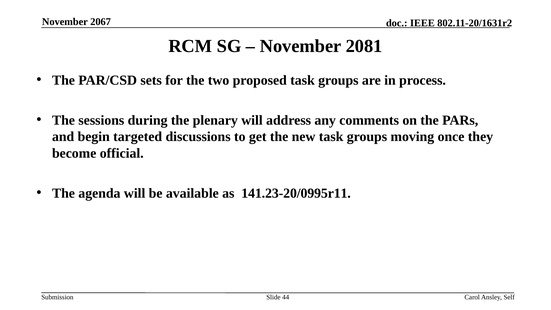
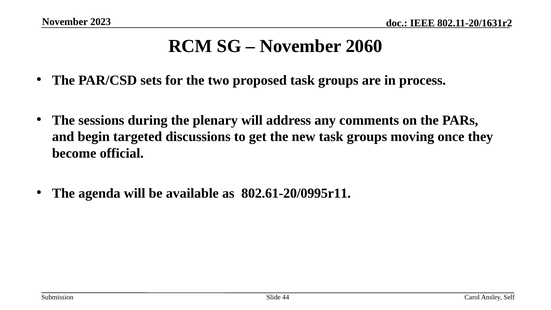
2067: 2067 -> 2023 (101, 22)
2081: 2081 -> 2060 (364, 46)
141.23-20/0995r11: 141.23-20/0995r11 -> 802.61-20/0995r11 (296, 193)
